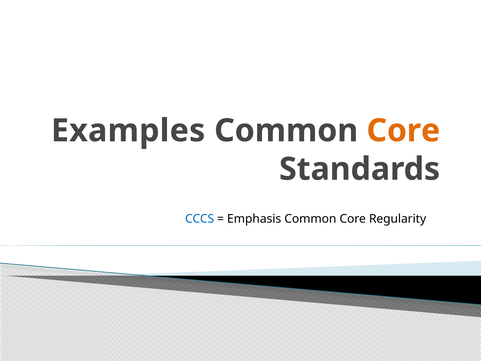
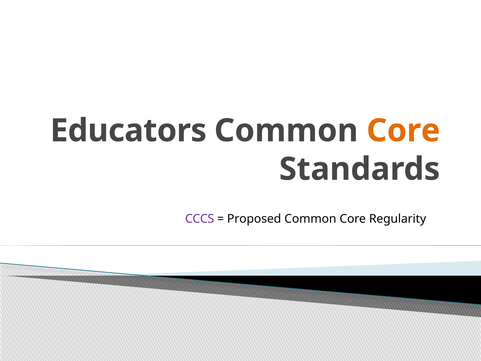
Examples: Examples -> Educators (128, 131)
CCCS colour: blue -> purple (200, 219)
Emphasis: Emphasis -> Proposed (254, 219)
